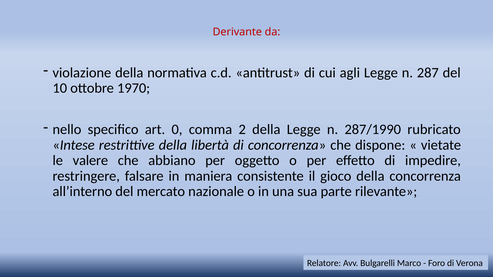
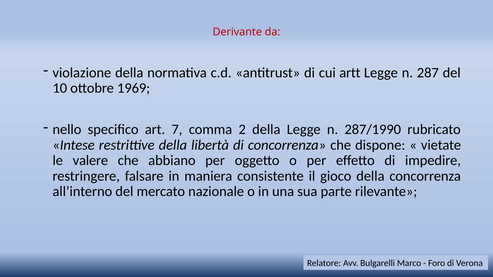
agli: agli -> artt (350, 73)
1970: 1970 -> 1969 (134, 88)
0: 0 -> 7 (177, 130)
